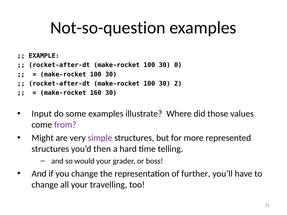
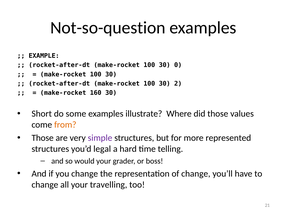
Input: Input -> Short (42, 114)
from colour: purple -> orange (65, 125)
Might: Might -> Those (43, 138)
then: then -> legal (102, 149)
of further: further -> change (196, 174)
